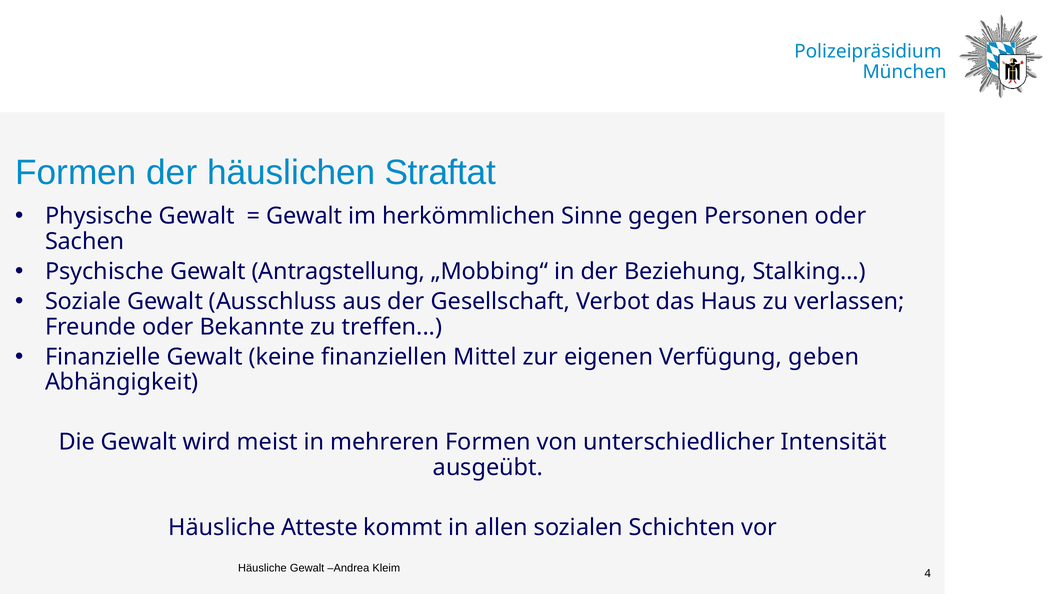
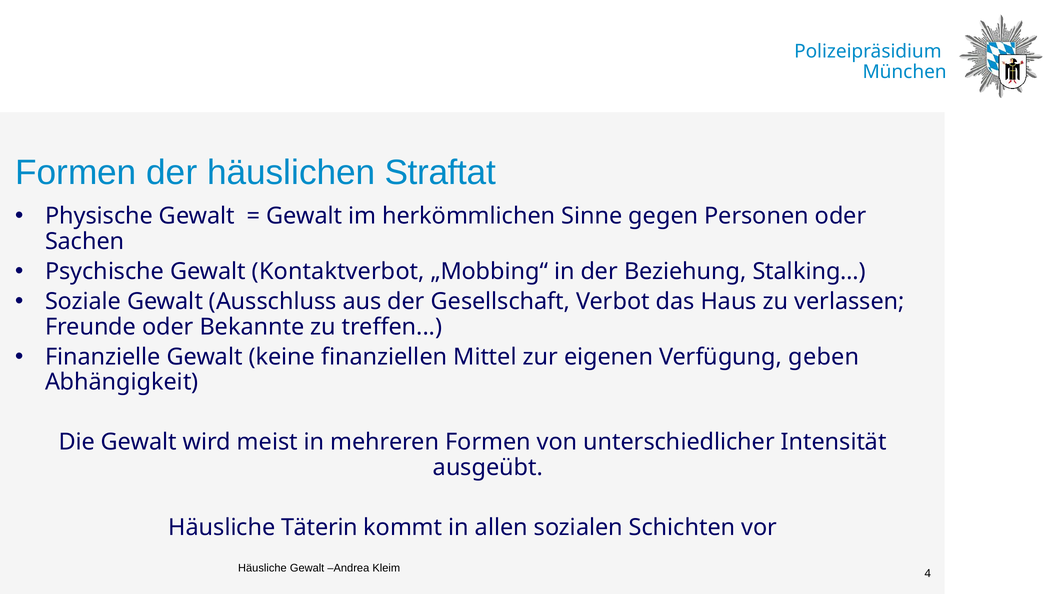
Antragstellung: Antragstellung -> Kontaktverbot (338, 272)
Atteste: Atteste -> Täterin (319, 528)
